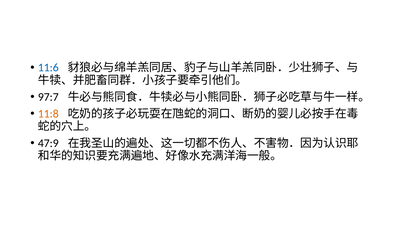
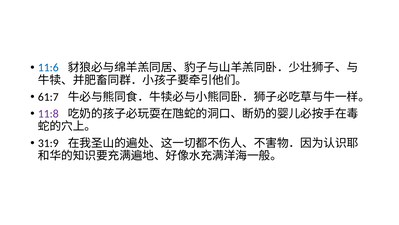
97:7: 97:7 -> 61:7 (48, 97)
11:8 colour: orange -> purple (48, 113)
47:9: 47:9 -> 31:9 (48, 143)
